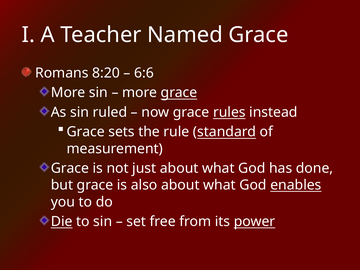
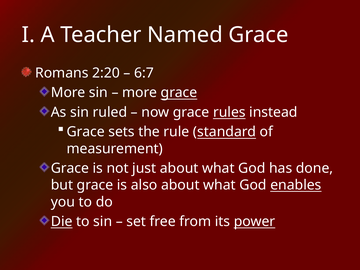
8:20: 8:20 -> 2:20 (106, 73)
6:6: 6:6 -> 6:7 (144, 73)
